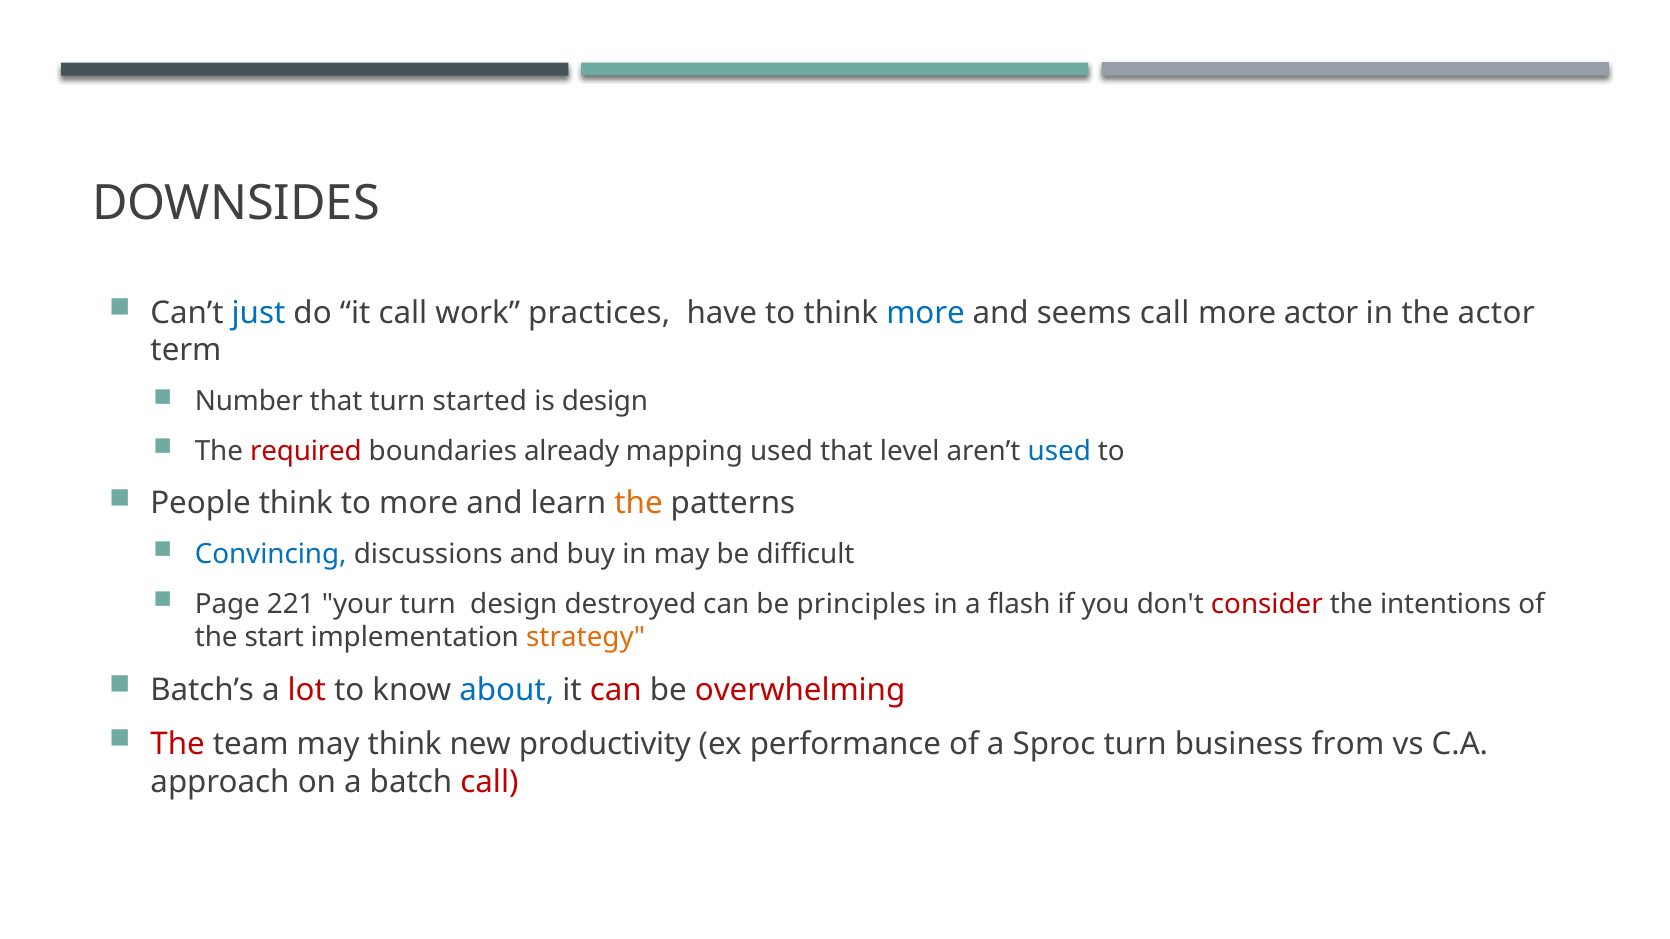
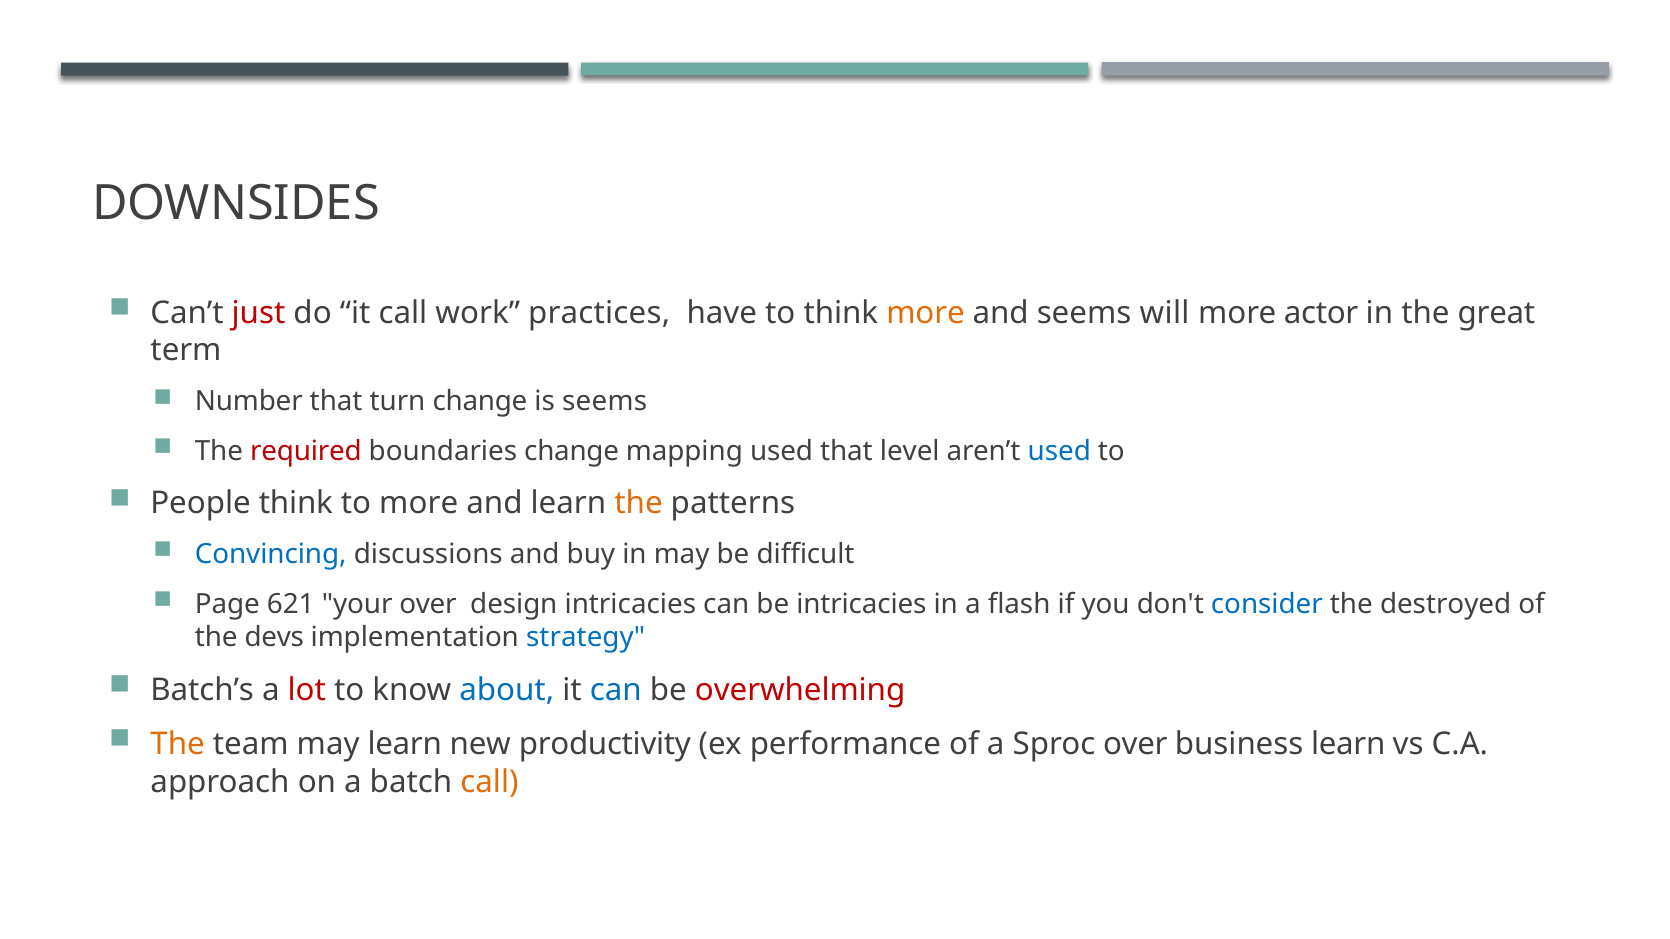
just colour: blue -> red (259, 313)
more colour: blue -> orange (926, 313)
seems call: call -> will (1165, 313)
the actor: actor -> great (1496, 313)
turn started: started -> change (480, 402)
is design: design -> seems (605, 402)
boundaries already: already -> change (572, 451)
221: 221 -> 621 (291, 604)
your turn: turn -> over (428, 604)
design destroyed: destroyed -> intricacies (630, 604)
be principles: principles -> intricacies (861, 604)
consider colour: red -> blue (1267, 604)
intentions: intentions -> destroyed (1446, 604)
start: start -> devs (274, 638)
strategy colour: orange -> blue (586, 638)
can colour: red -> blue (616, 690)
The colour: red -> orange (178, 744)
may think: think -> learn (405, 744)
Sproc turn: turn -> over (1135, 744)
business from: from -> learn (1348, 744)
call colour: red -> orange (489, 782)
